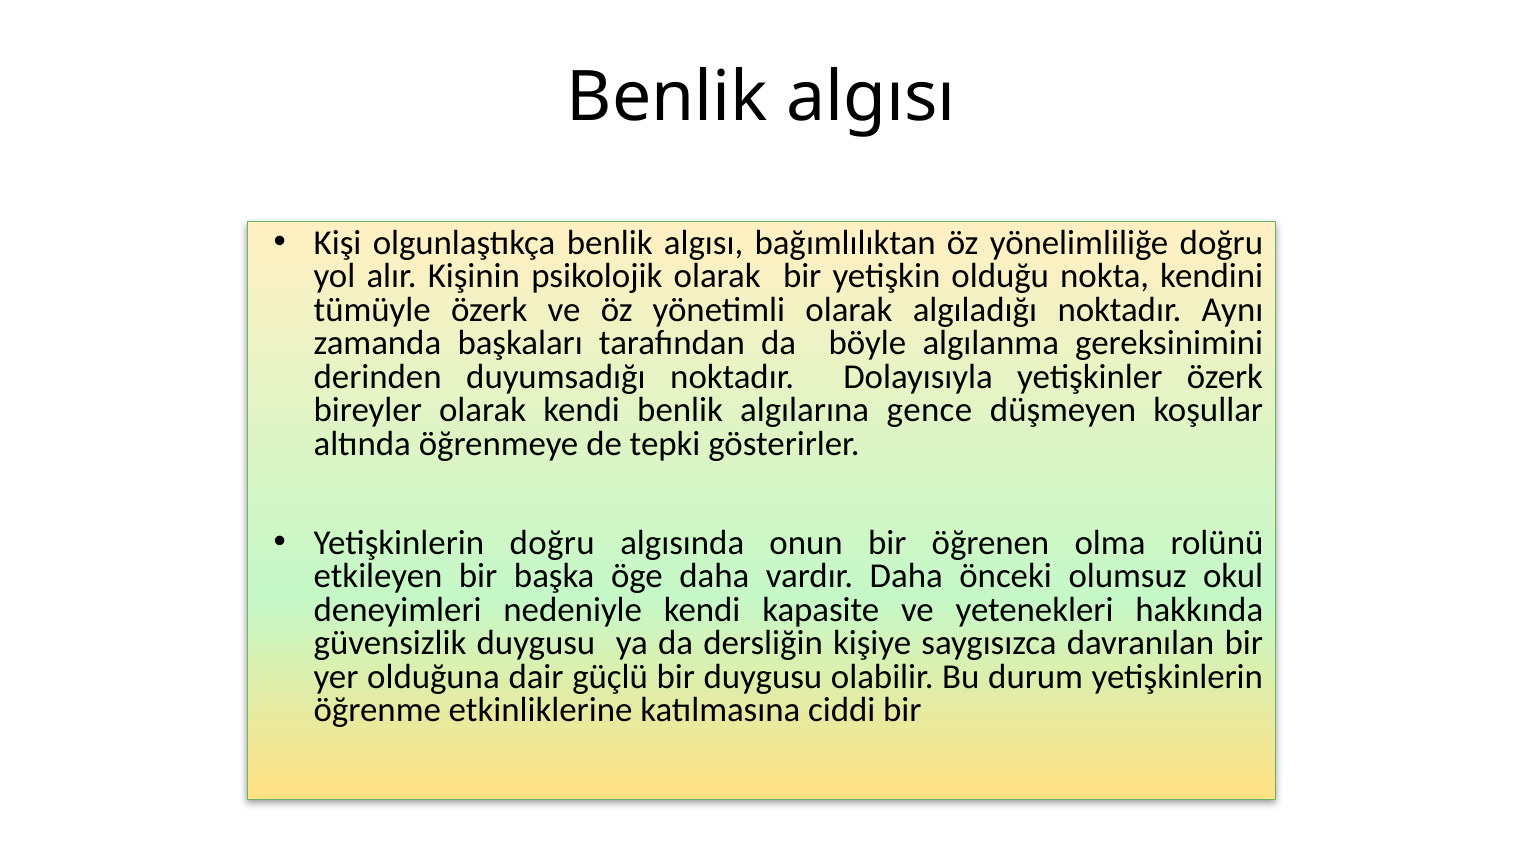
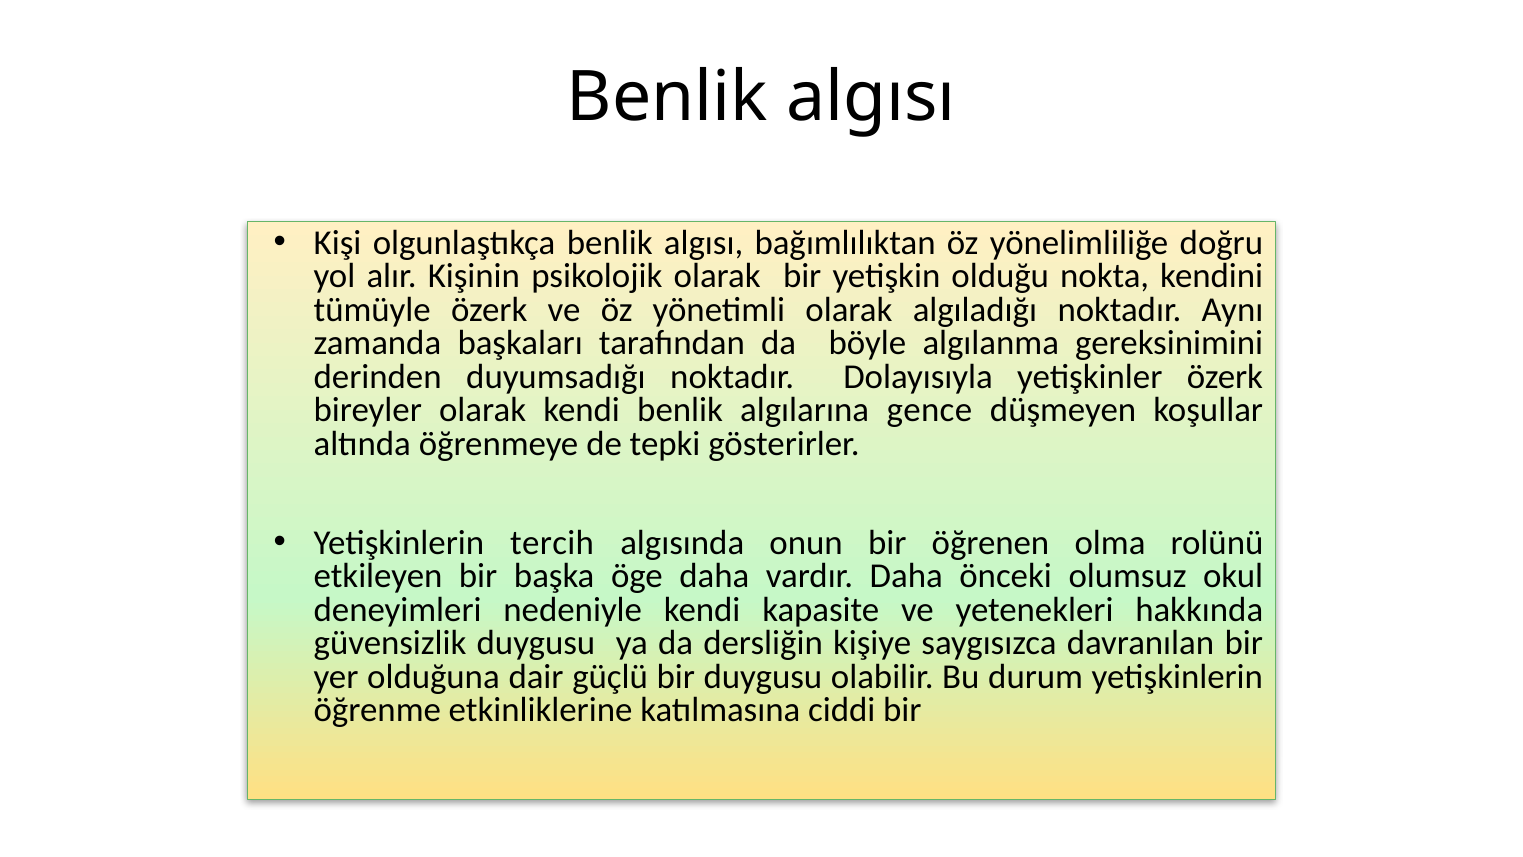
Yetişkinlerin doğru: doğru -> tercih (552, 542)
